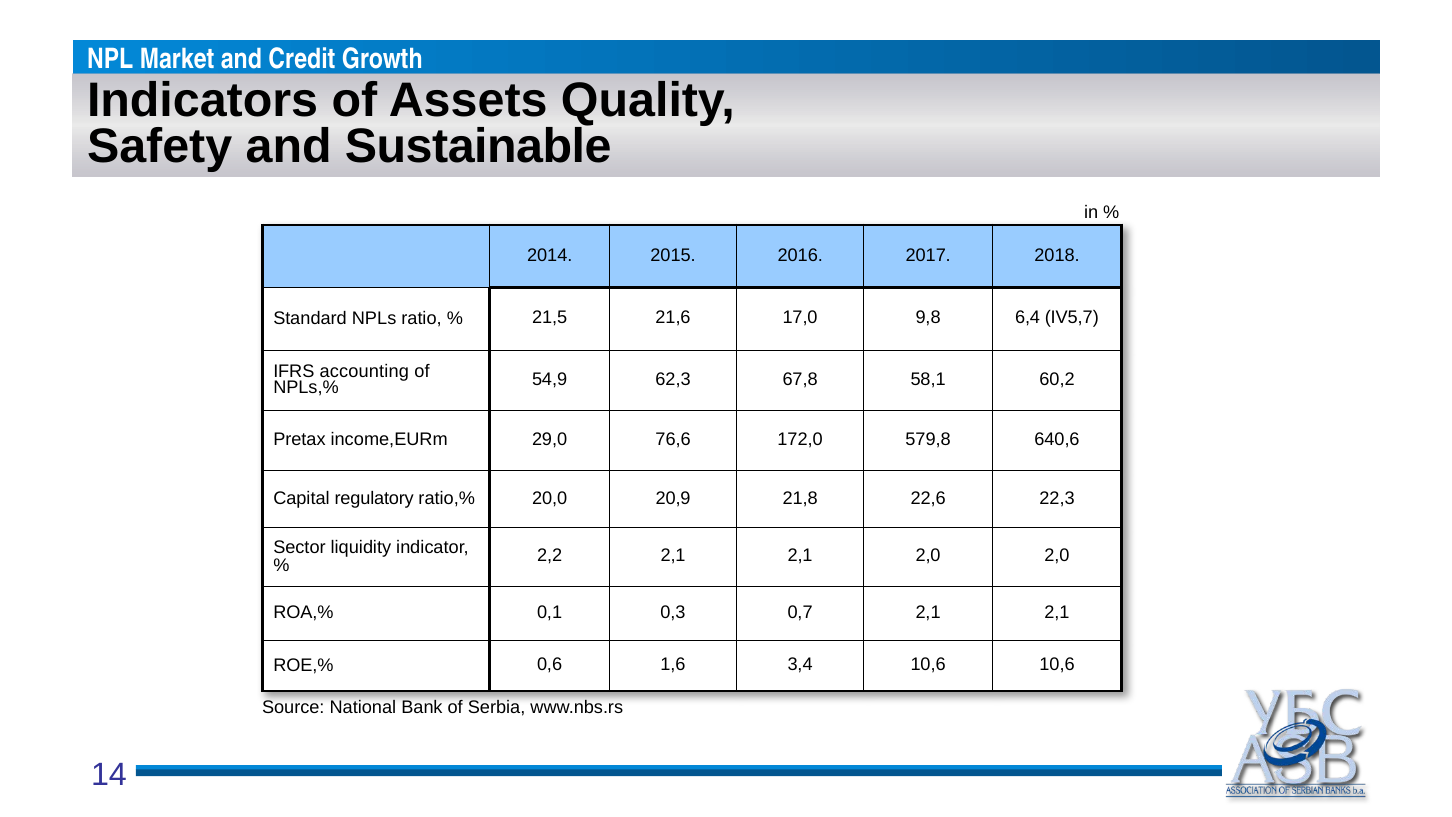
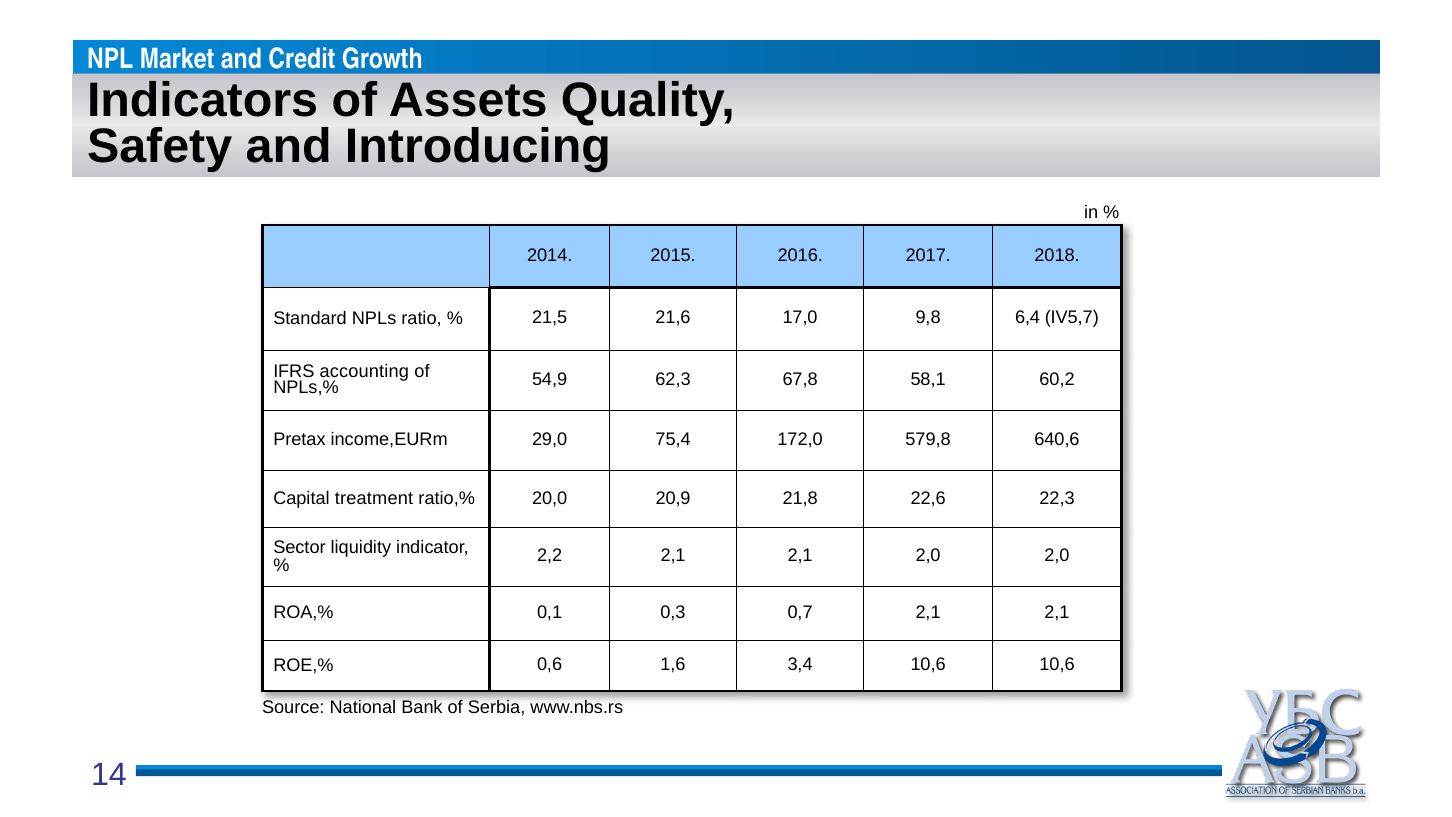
Sustainable: Sustainable -> Introducing (478, 146)
76,6: 76,6 -> 75,4 (673, 439)
regulatory: regulatory -> treatment (374, 498)
